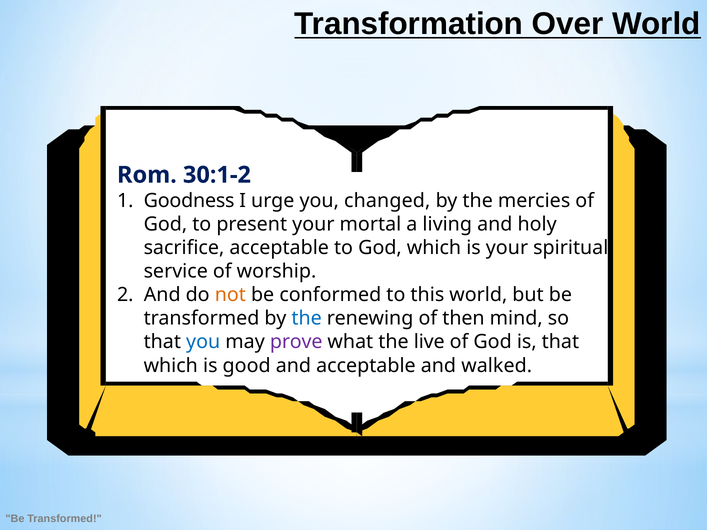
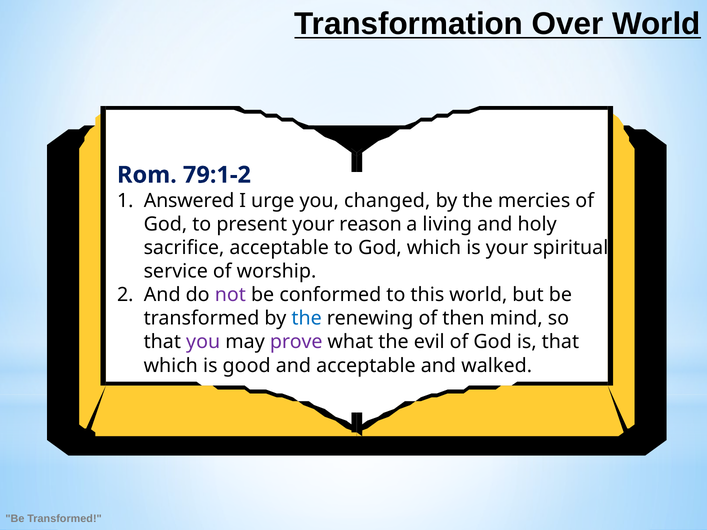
30:1-2: 30:1-2 -> 79:1-2 (217, 175)
Goodness: Goodness -> Answered (189, 201)
mortal: mortal -> reason (371, 224)
not colour: orange -> purple (230, 295)
you colour: blue -> purple (203, 342)
live: live -> evil (429, 342)
